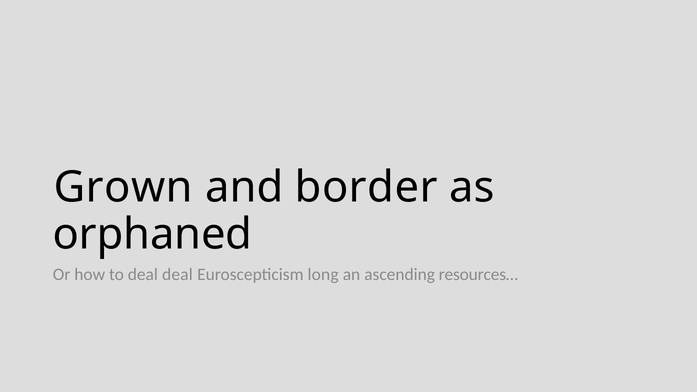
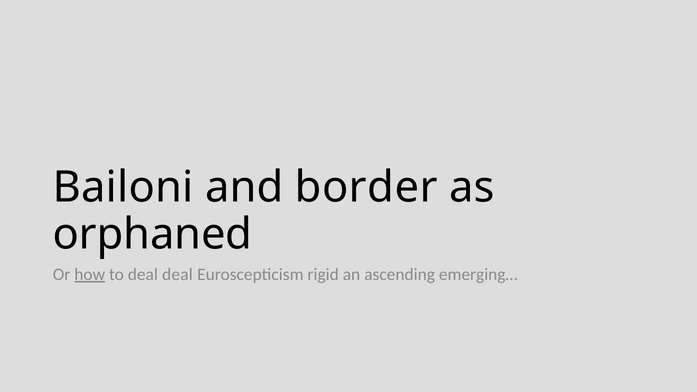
Grown: Grown -> Bailoni (123, 187)
how underline: none -> present (90, 274)
long: long -> rigid (323, 274)
resources…: resources… -> emerging… (478, 274)
